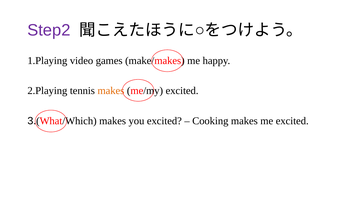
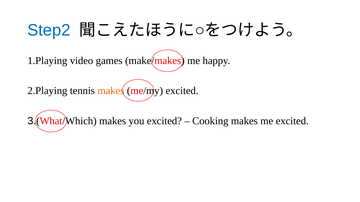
Step2 colour: purple -> blue (49, 30)
